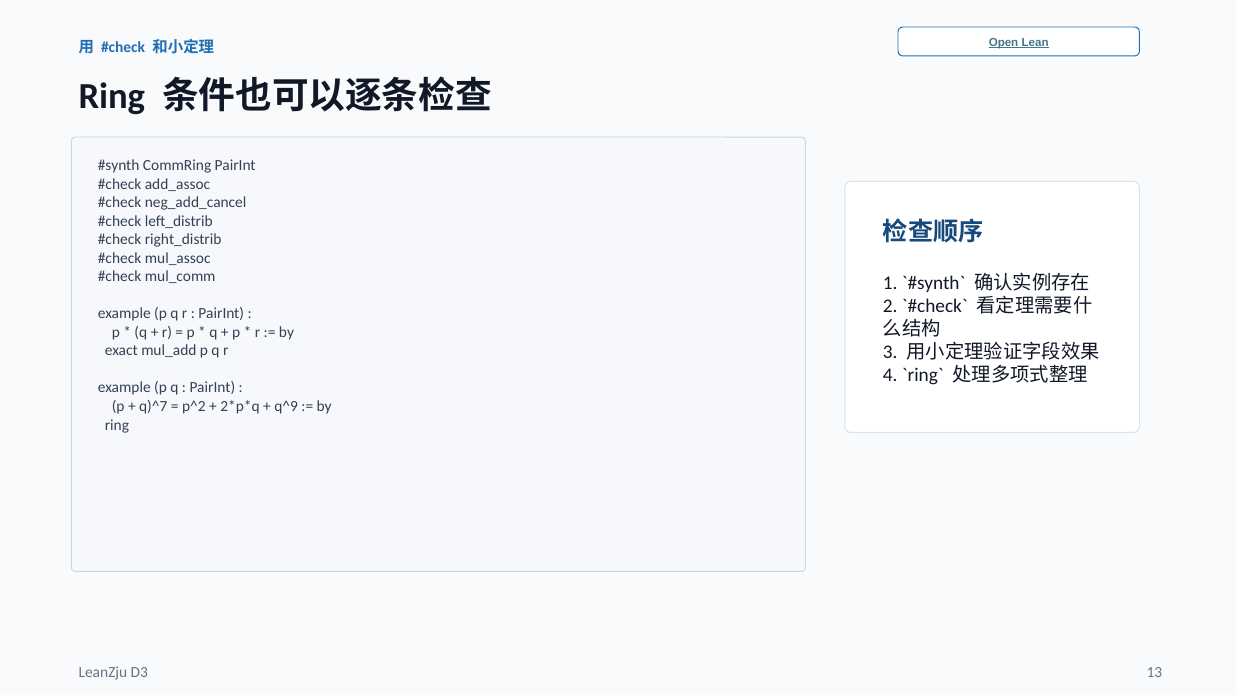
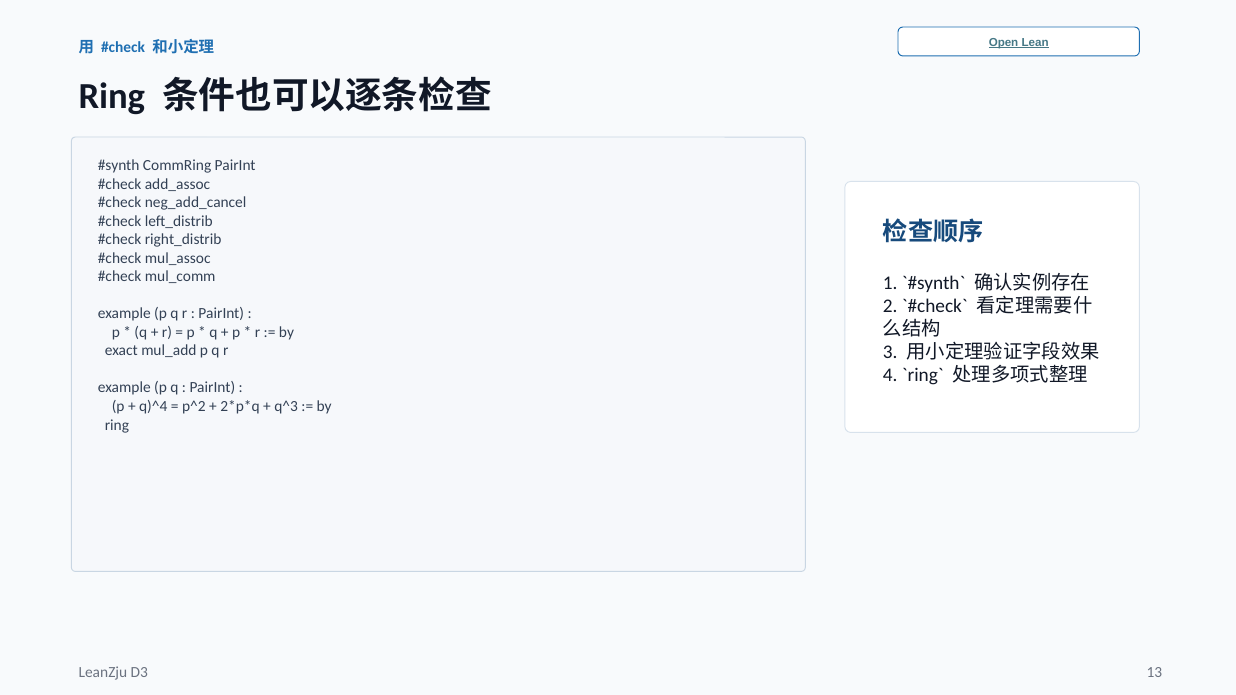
q)^7: q)^7 -> q)^4 (153, 407)
q^9: q^9 -> q^3 (286, 407)
